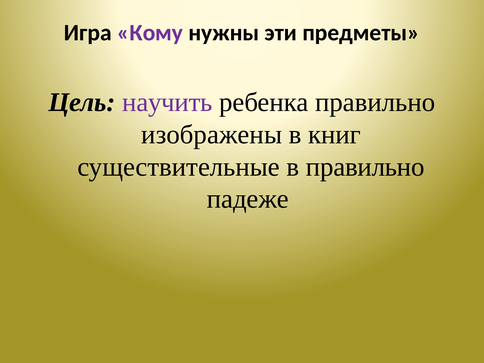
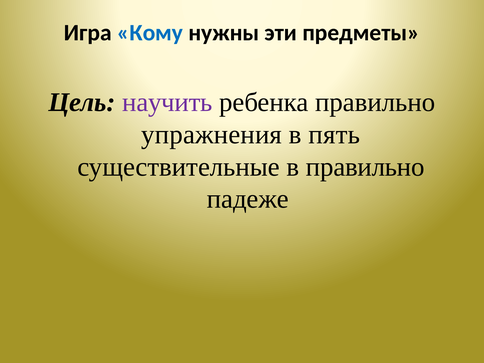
Кому colour: purple -> blue (150, 33)
изображены: изображены -> упражнения (212, 135)
книг: книг -> пять (334, 135)
